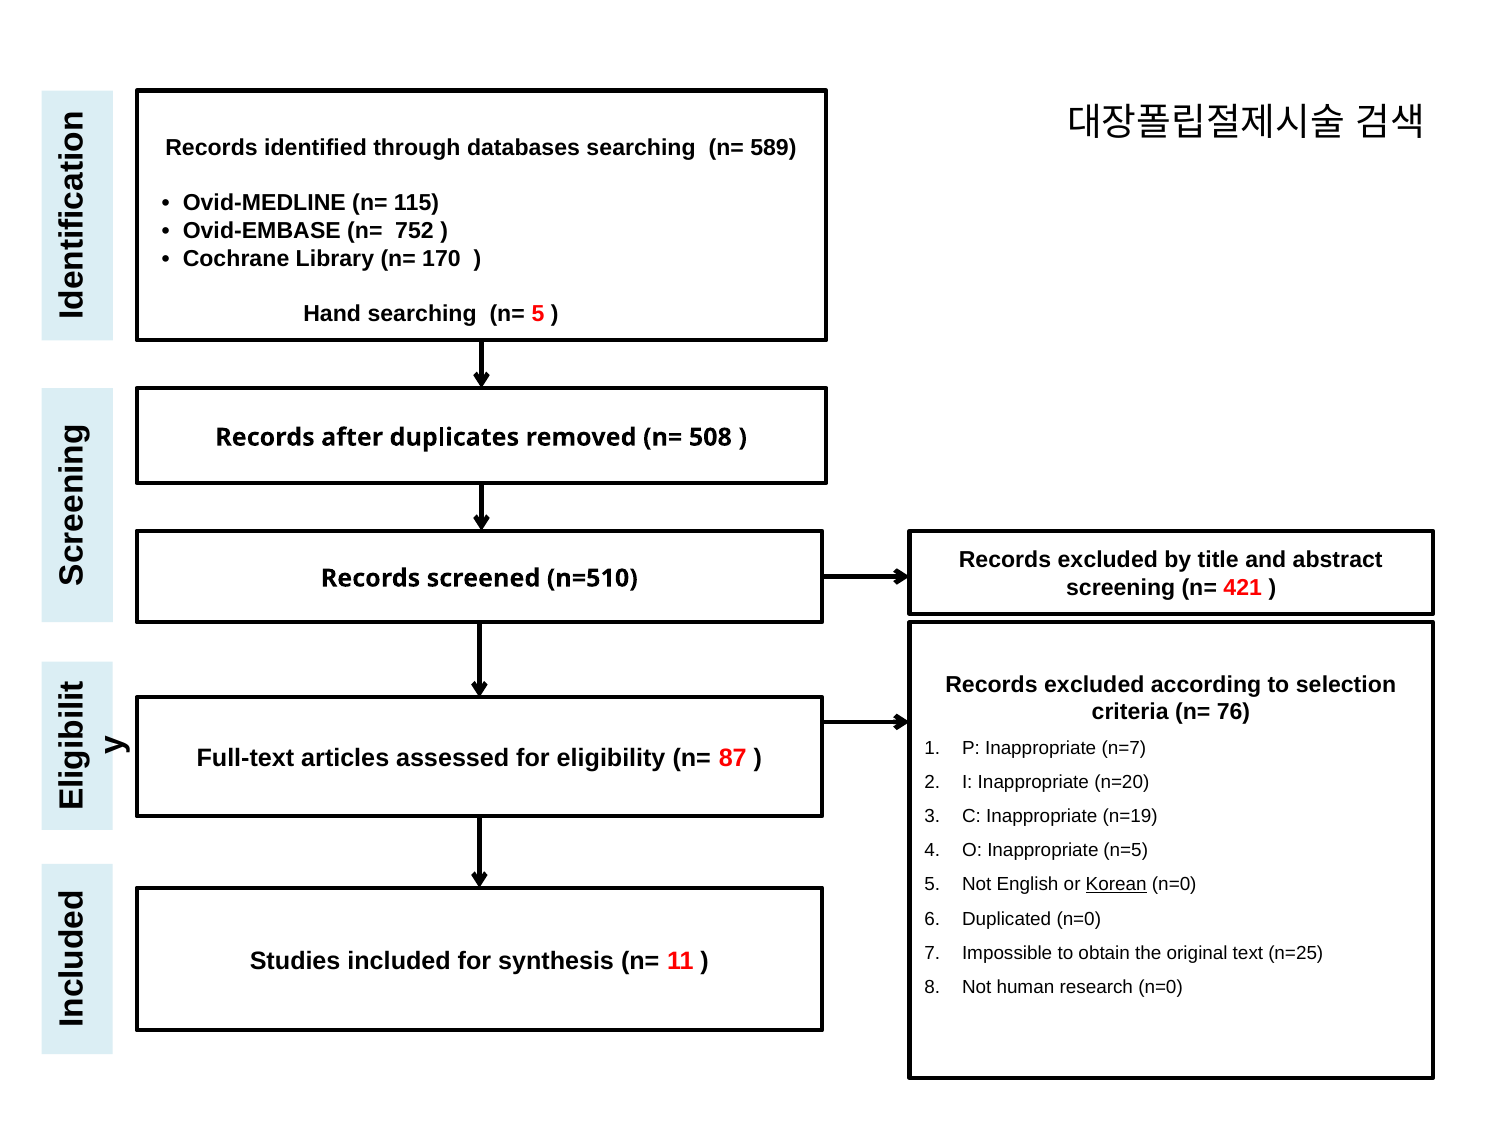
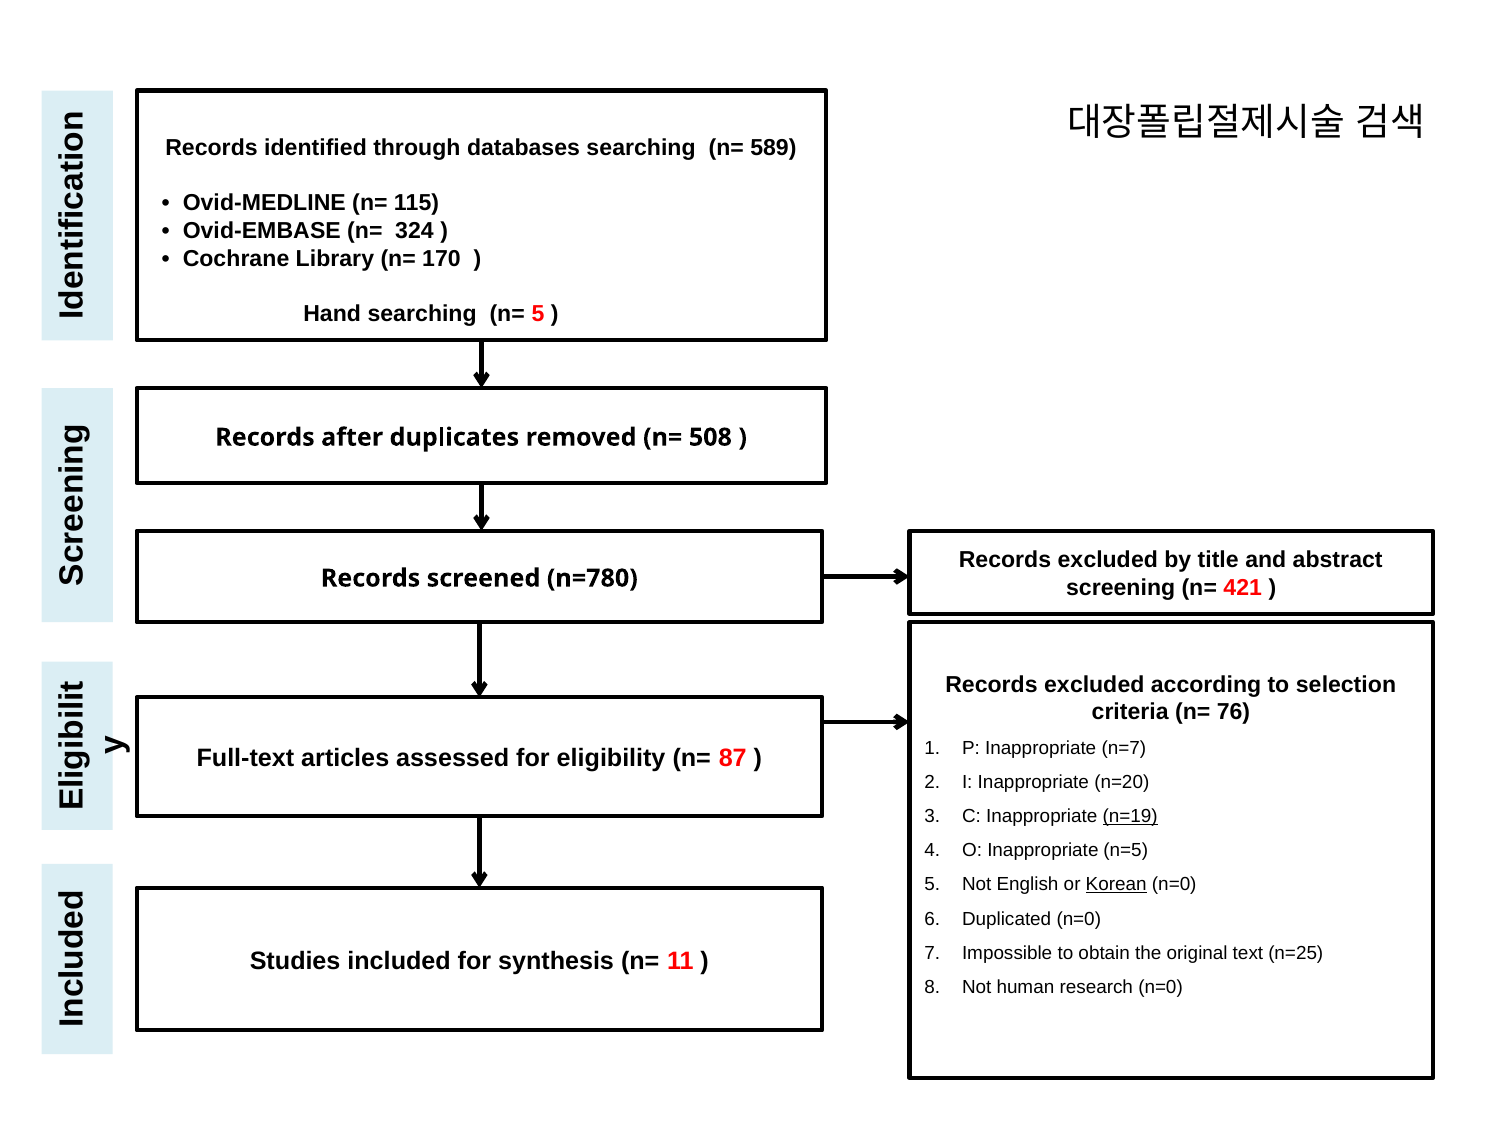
752: 752 -> 324 (415, 231)
n=510: n=510 -> n=780 (592, 578)
n=19 underline: none -> present (1130, 816)
